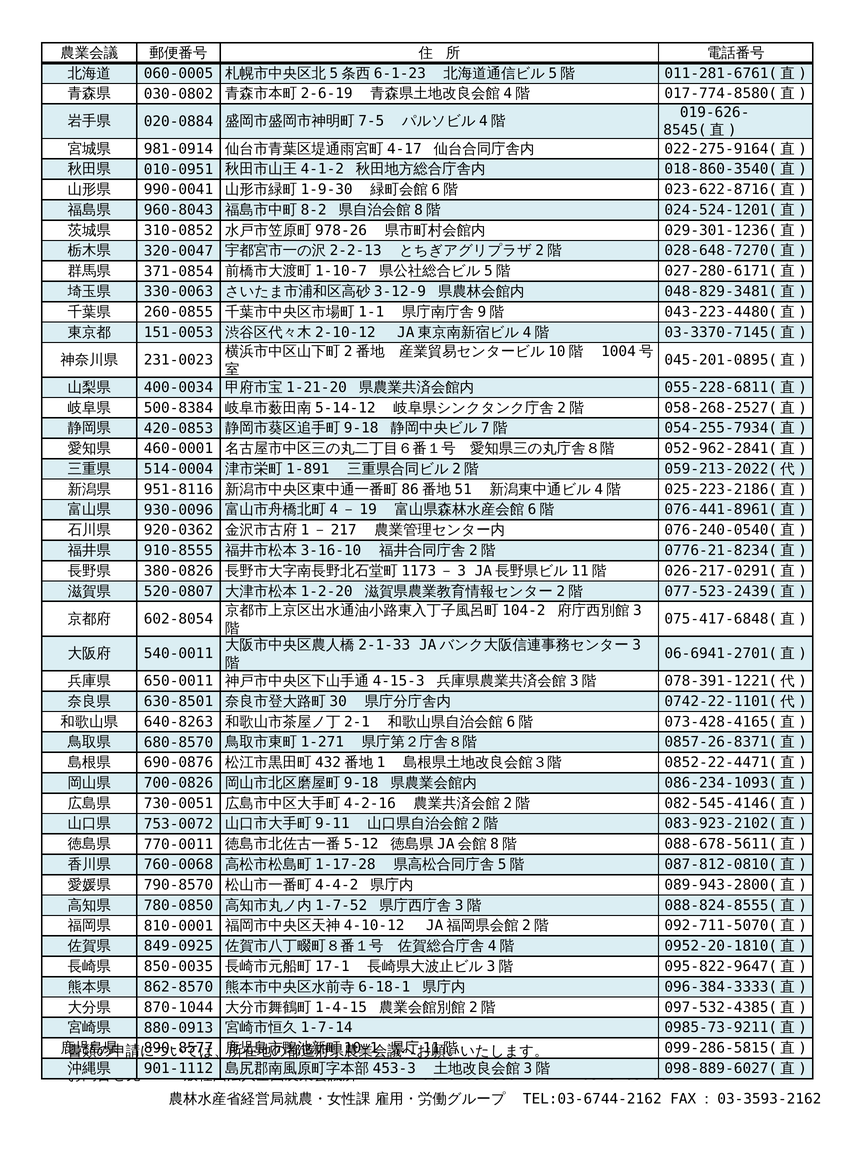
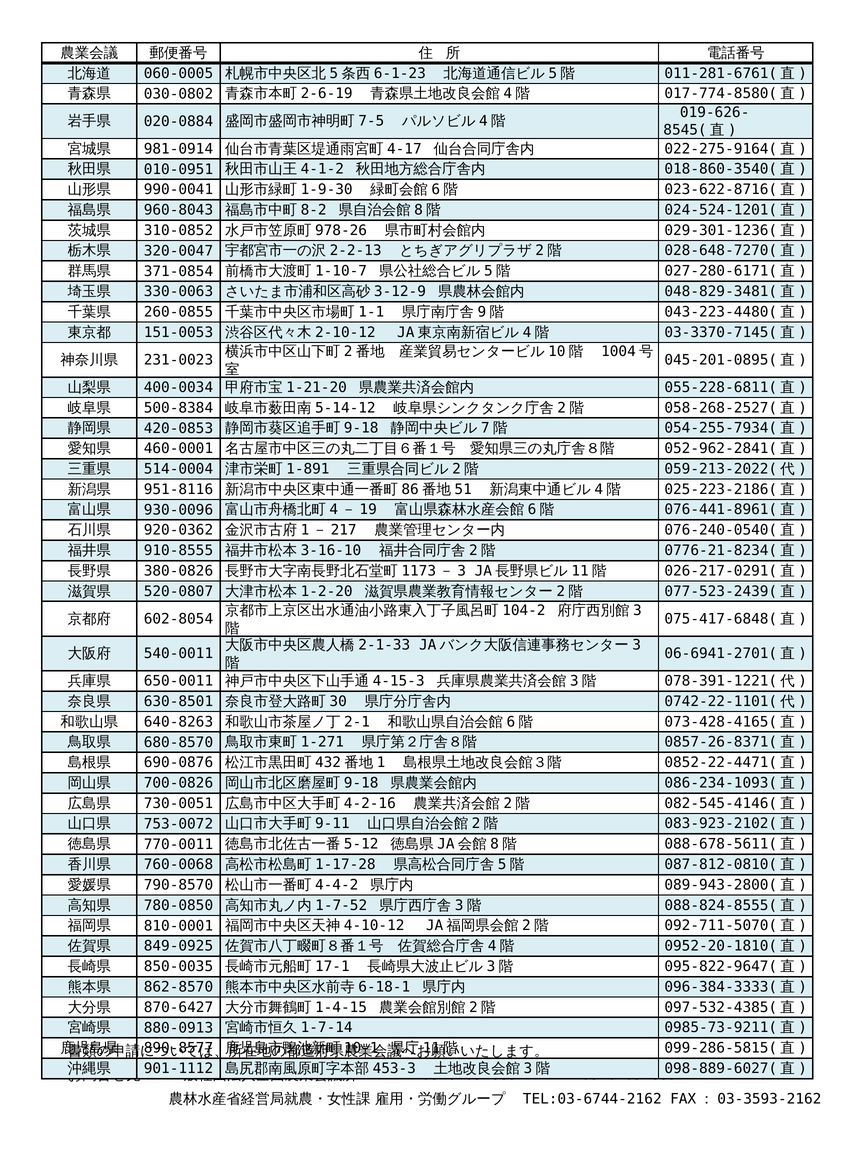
870-1044: 870-1044 -> 870-6427 (178, 1008)
